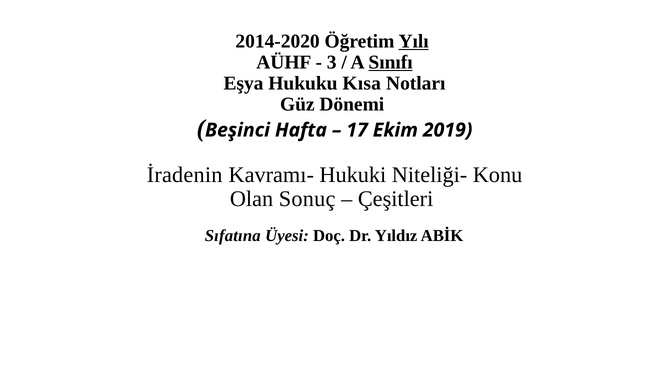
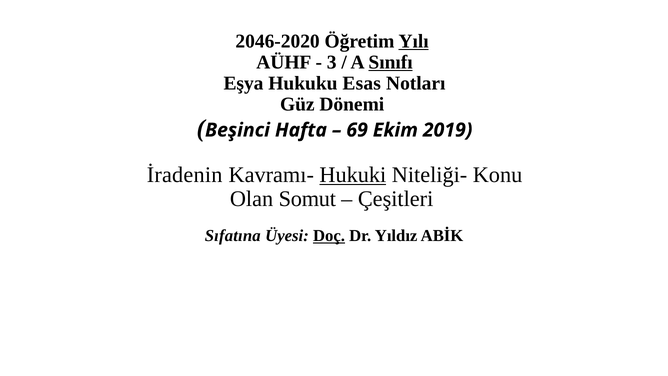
2014-2020: 2014-2020 -> 2046-2020 (278, 41)
Kısa: Kısa -> Esas (362, 83)
17: 17 -> 69 (357, 130)
Hukuki underline: none -> present (353, 175)
Sonuç: Sonuç -> Somut (307, 199)
Doç underline: none -> present (329, 236)
